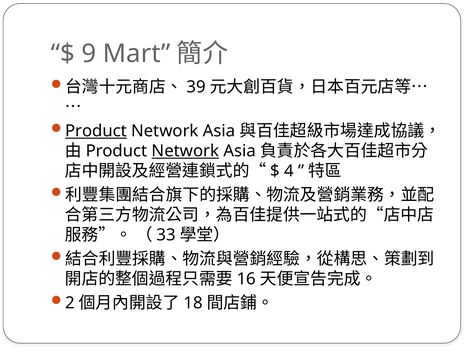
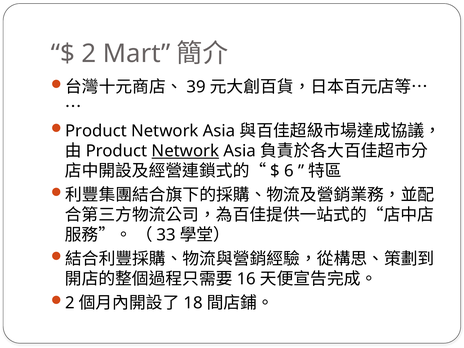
9: 9 -> 2 (89, 54)
Product underline: present -> none (96, 131)
4: 4 -> 6 (289, 171)
